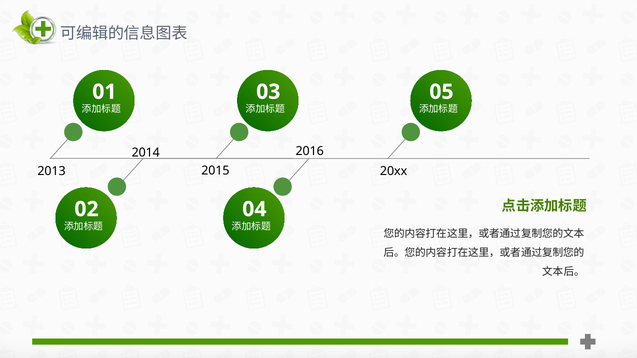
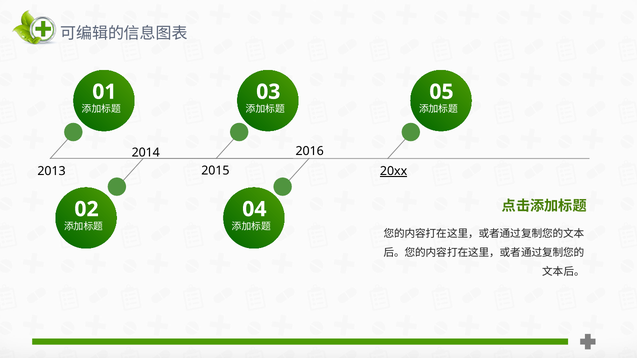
20xx underline: none -> present (394, 171)
